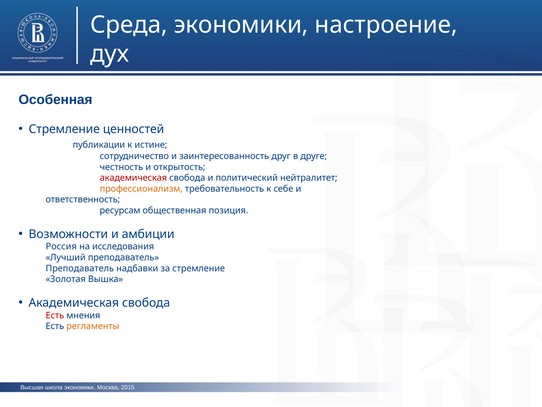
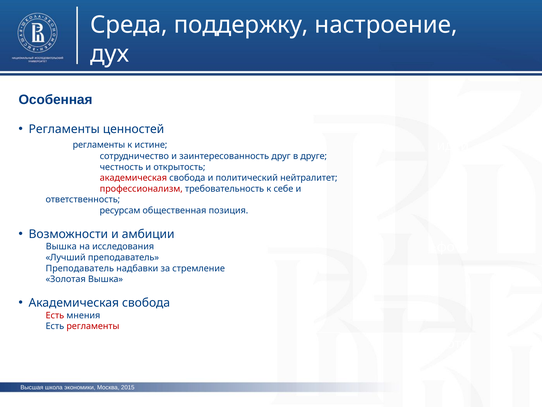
Среда экономики: экономики -> поддержку (241, 25)
Стремление: Стремление -> Регламенты (64, 129)
публикации: публикации -> регламенты (99, 145)
профессионализм colour: orange -> red (141, 189)
Россия: Россия -> Вышка (61, 246)
регламенты colour: orange -> red (93, 326)
